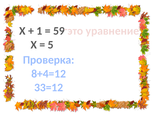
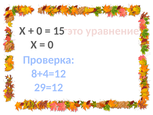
1: 1 -> 0 (39, 31)
59: 59 -> 15 (59, 31)
5: 5 -> 0 (51, 45)
33=12: 33=12 -> 29=12 (49, 87)
